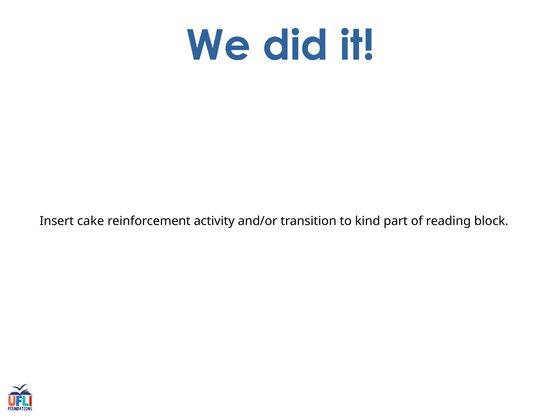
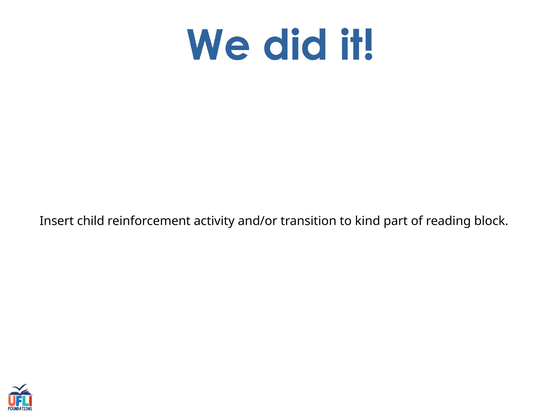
cake: cake -> child (91, 221)
